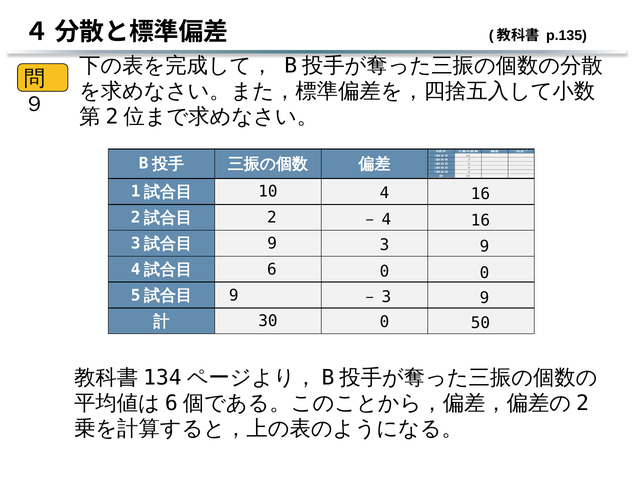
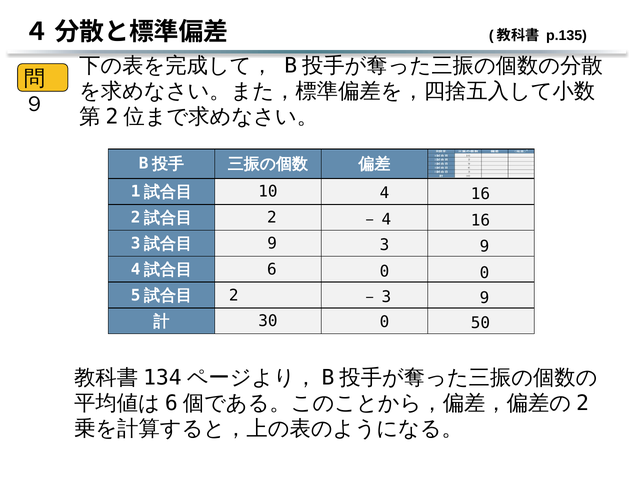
9: 9 -> 2 (234, 295)
